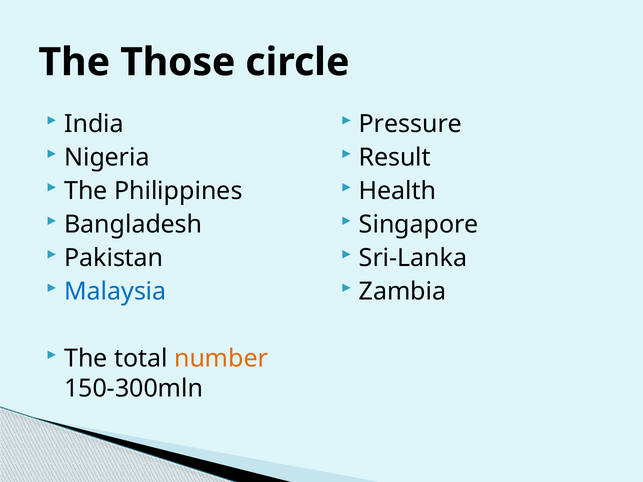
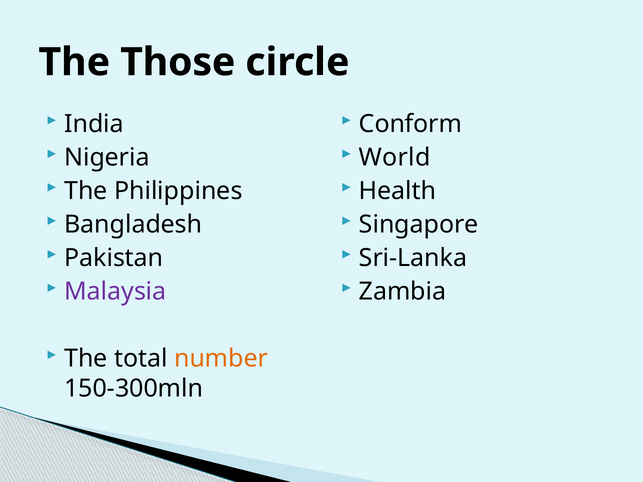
Pressure: Pressure -> Conform (410, 124)
Result: Result -> World (395, 158)
Malaysia colour: blue -> purple (115, 292)
